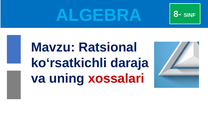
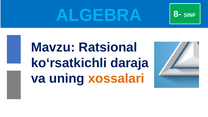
xossalari colour: red -> orange (116, 78)
